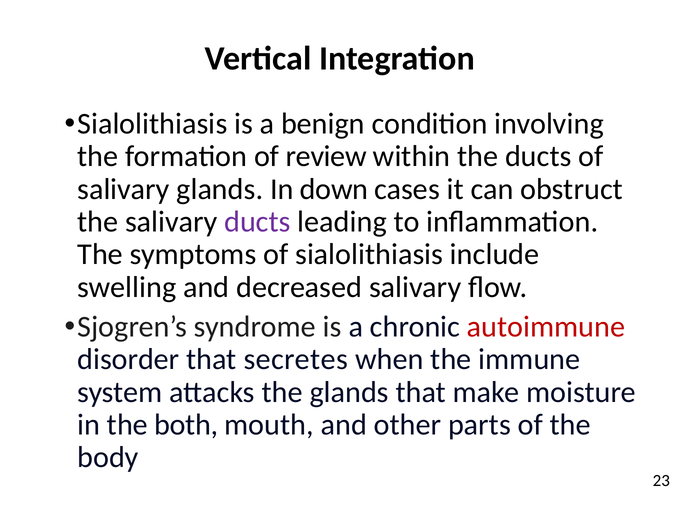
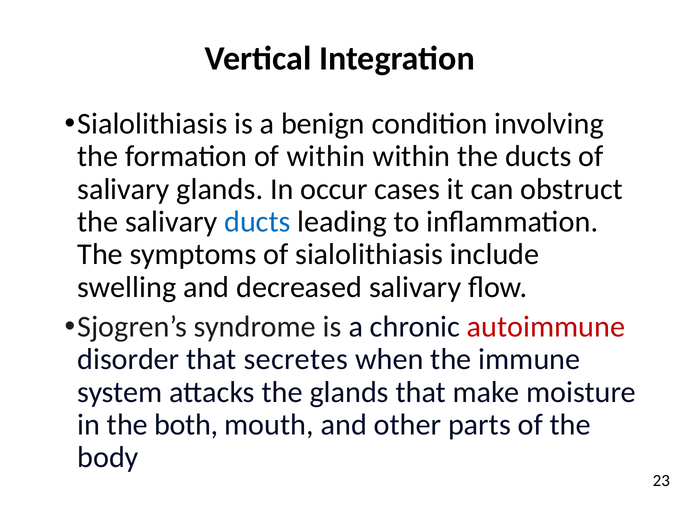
of review: review -> within (326, 156)
down: down -> occur (334, 189)
ducts colour: purple -> blue (257, 222)
